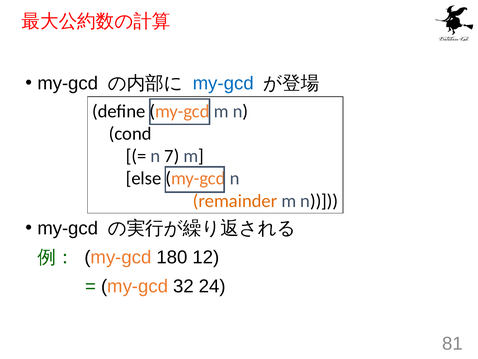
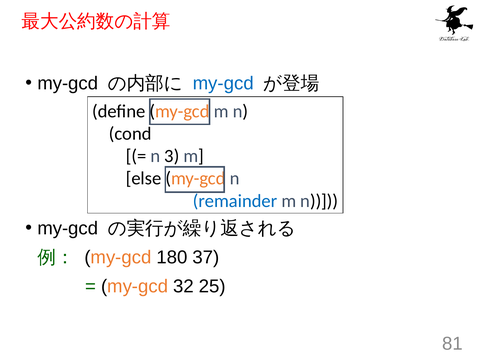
7: 7 -> 3 (172, 156)
remainder colour: orange -> blue (235, 201)
12: 12 -> 37 (206, 257)
24: 24 -> 25 (212, 286)
